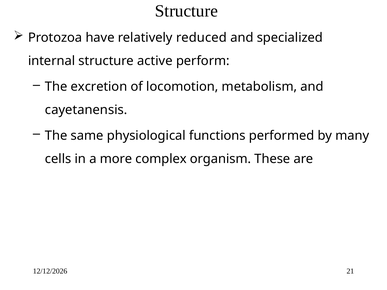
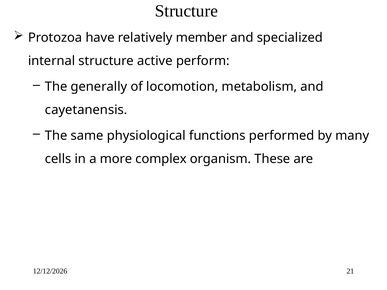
reduced: reduced -> member (201, 38)
excretion: excretion -> generally (99, 87)
